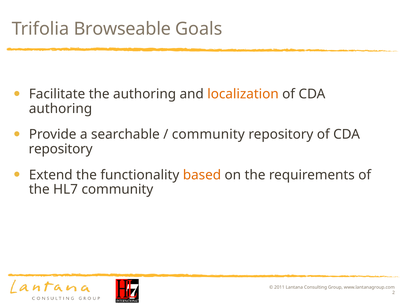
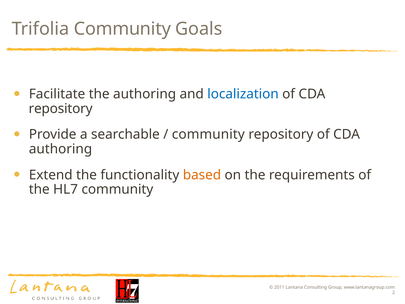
Trifolia Browseable: Browseable -> Community (122, 29)
localization colour: orange -> blue (243, 94)
authoring: authoring -> repository (61, 109)
repository: repository -> authoring (61, 149)
